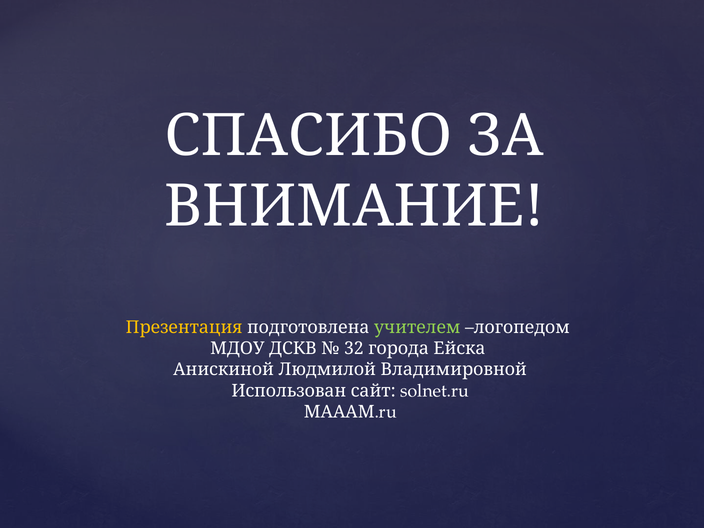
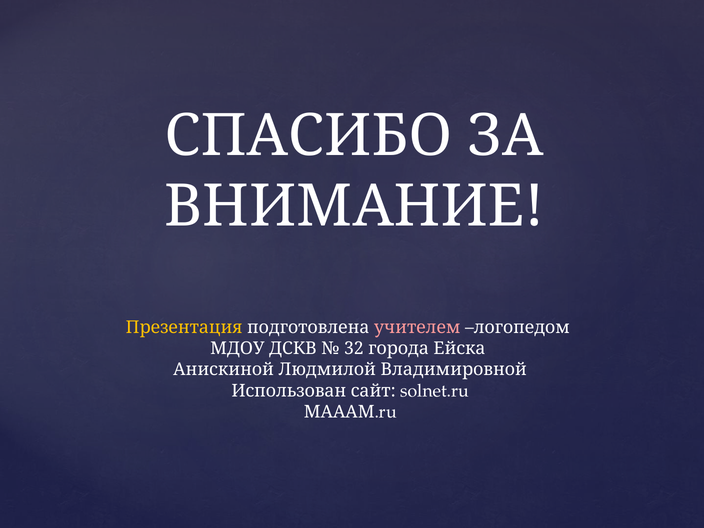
учителем colour: light green -> pink (417, 327)
